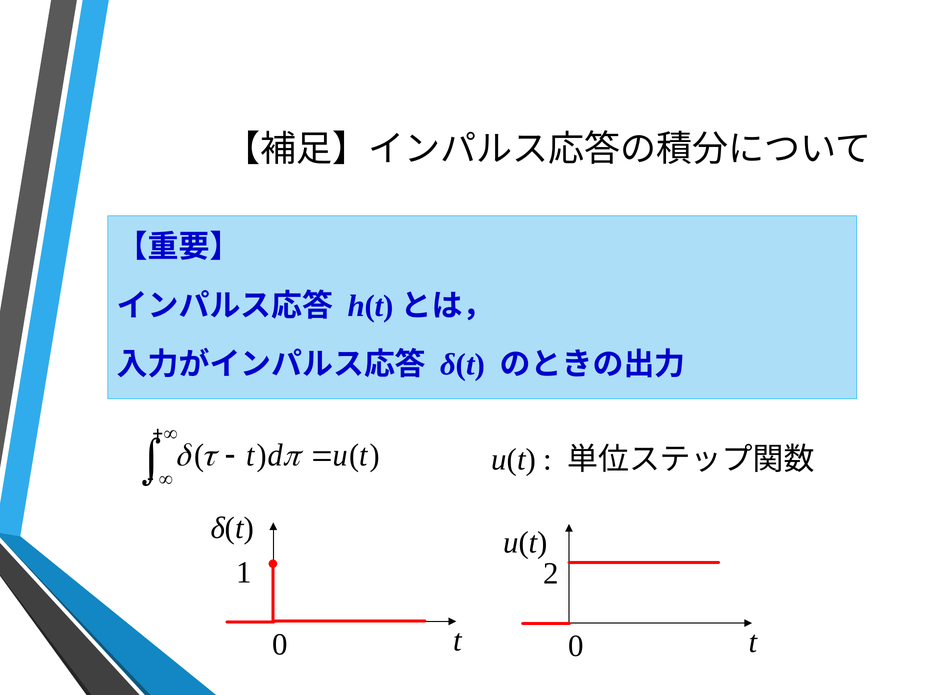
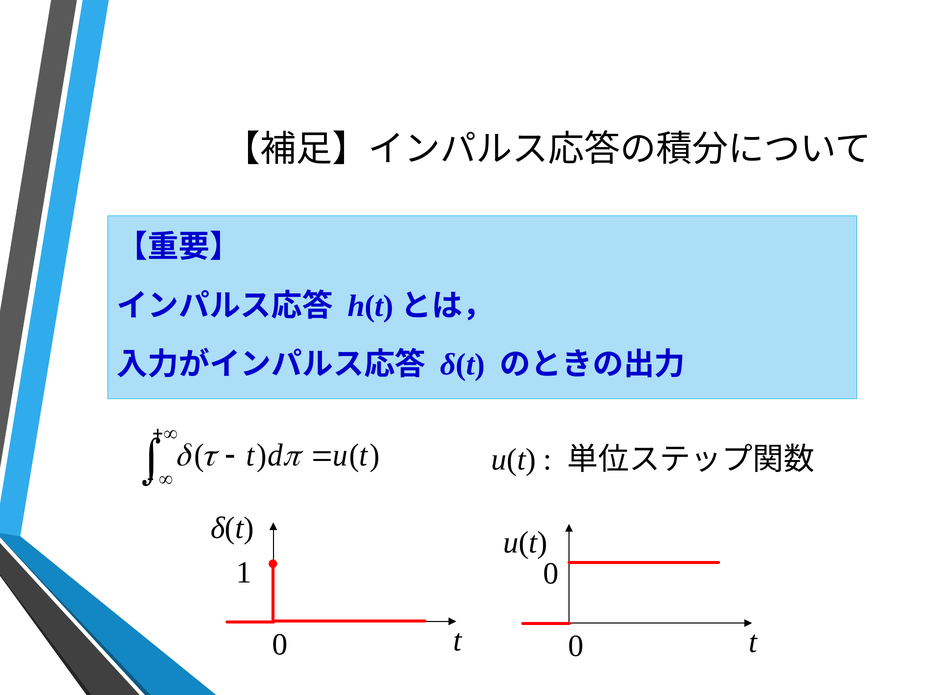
1 2: 2 -> 0 (551, 574)
